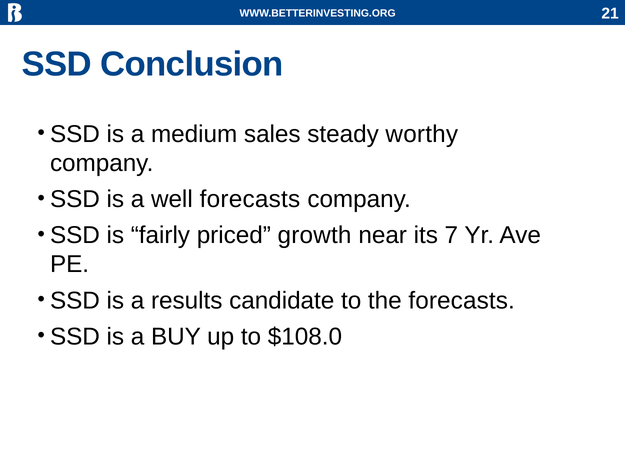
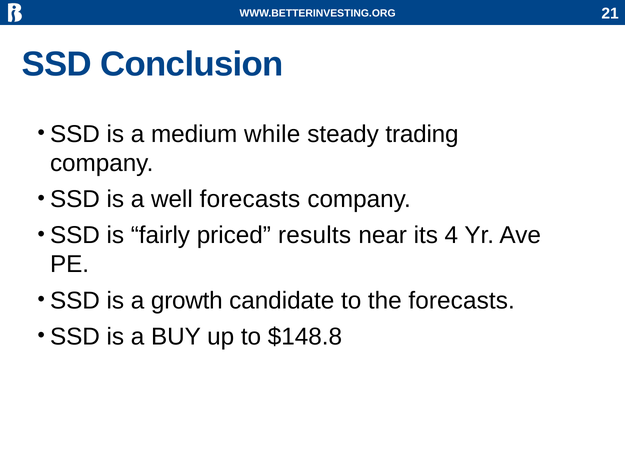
sales: sales -> while (272, 134)
worthy: worthy -> trading (422, 134)
growth: growth -> results (315, 235)
7: 7 -> 4 (451, 235)
results: results -> growth (187, 300)
$108.0: $108.0 -> $148.8 (305, 336)
